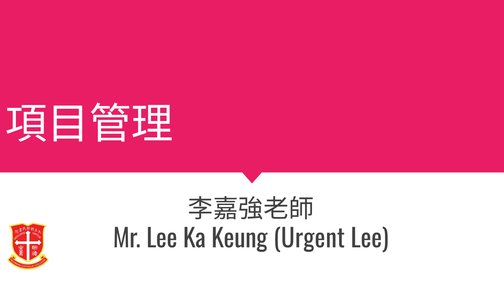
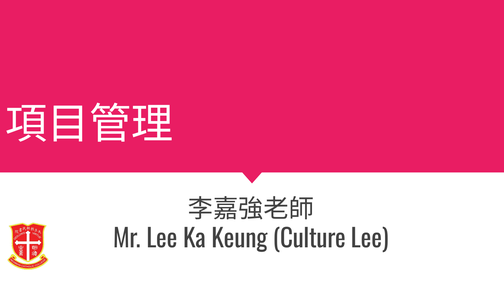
Urgent: Urgent -> Culture (309, 239)
